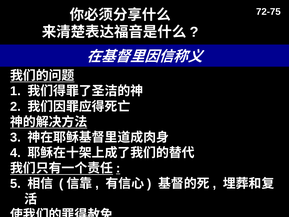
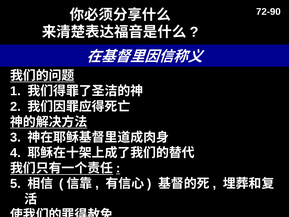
72-75: 72-75 -> 72-90 (268, 12)
